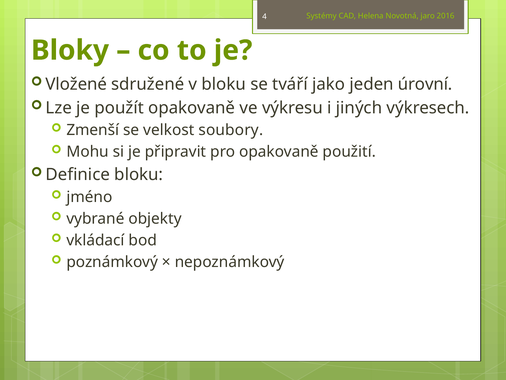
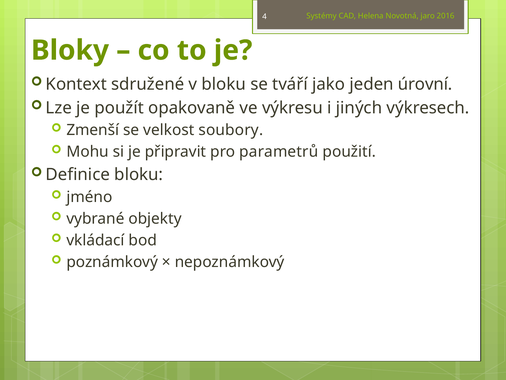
Vložené: Vložené -> Kontext (76, 84)
pro opakovaně: opakovaně -> parametrů (279, 152)
